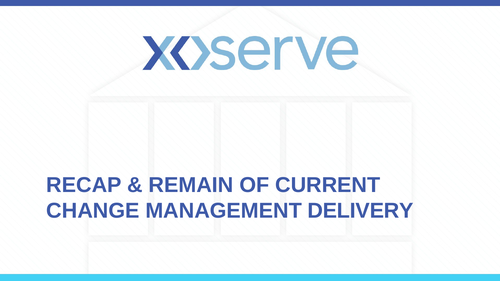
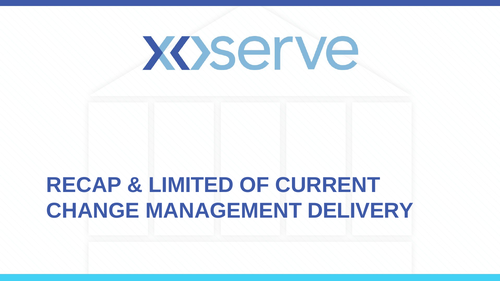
REMAIN: REMAIN -> LIMITED (191, 185)
